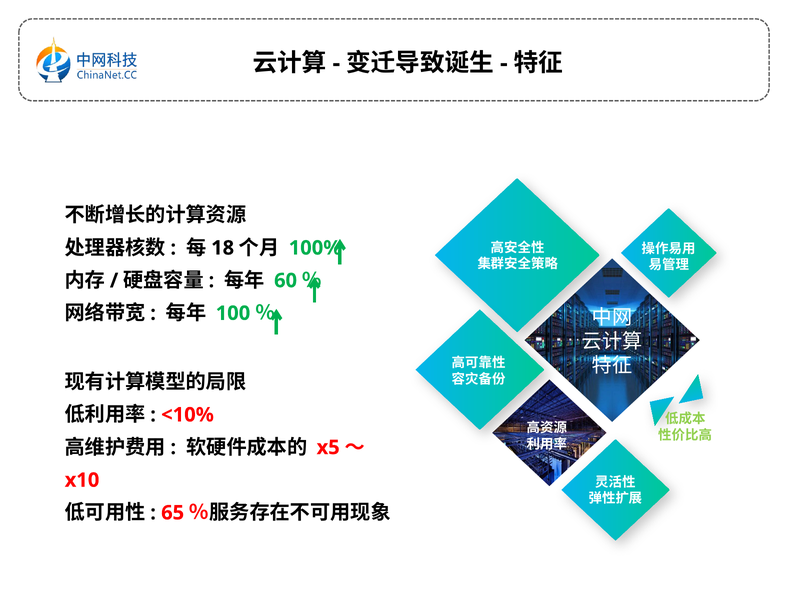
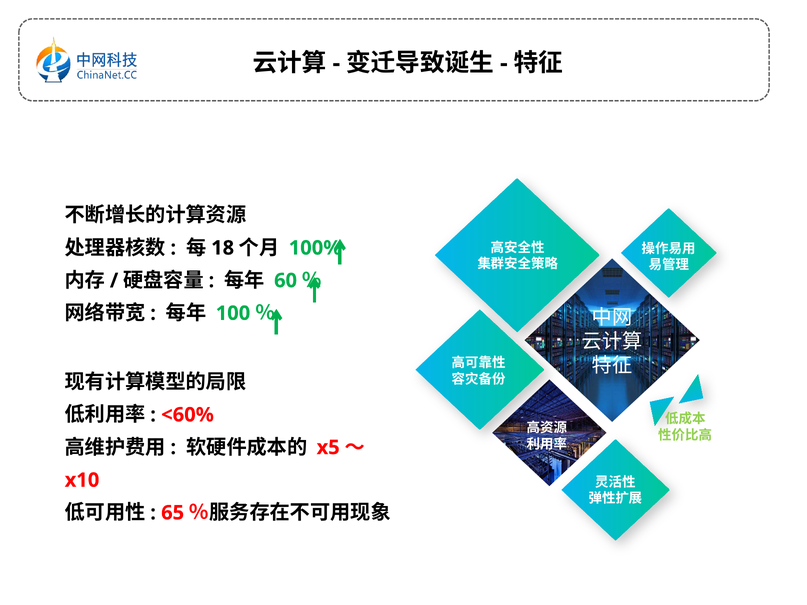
<10%: <10% -> <60% (188, 415)
